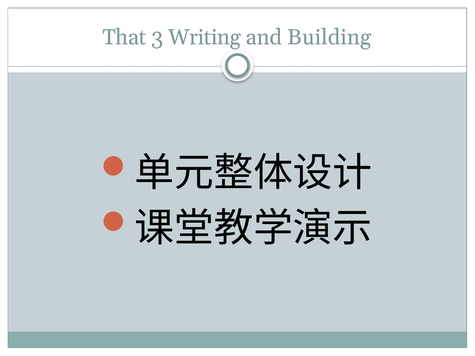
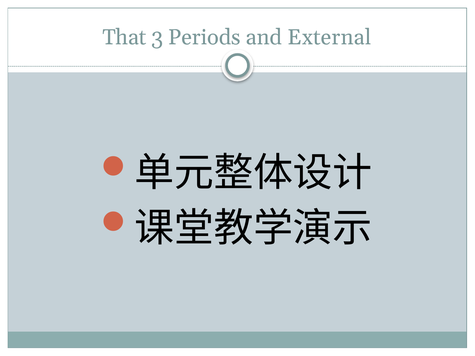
Writing: Writing -> Periods (204, 37)
Building: Building -> External (329, 37)
